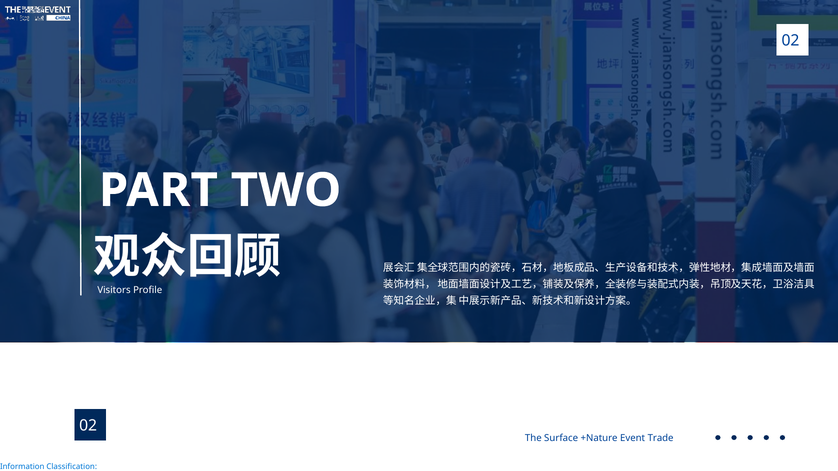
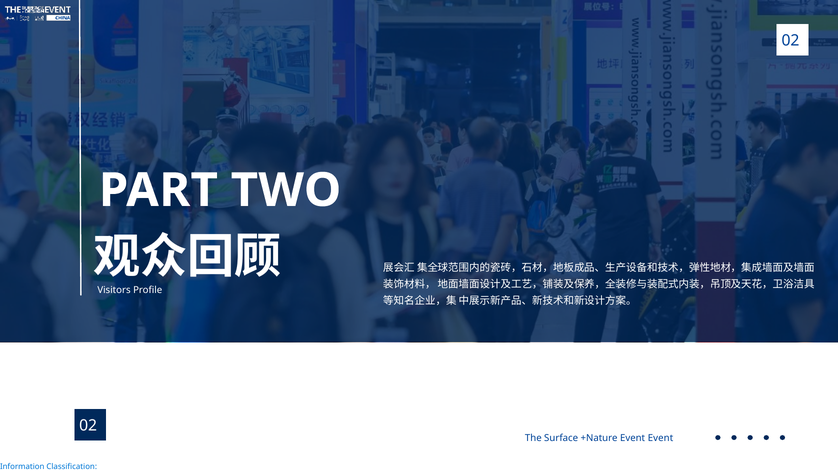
Event Trade: Trade -> Event (661, 439)
